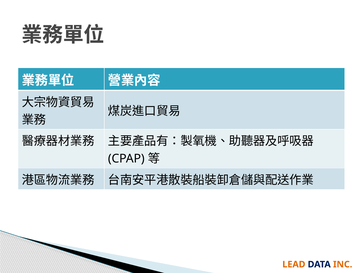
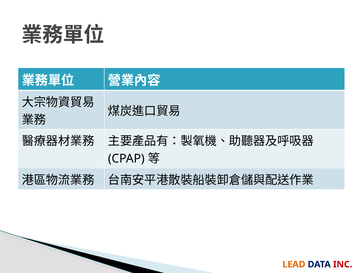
INC colour: orange -> red (343, 264)
